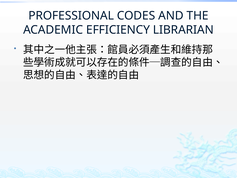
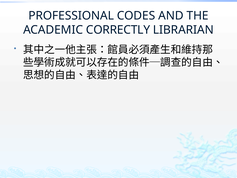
EFFICIENCY: EFFICIENCY -> CORRECTLY (118, 30)
